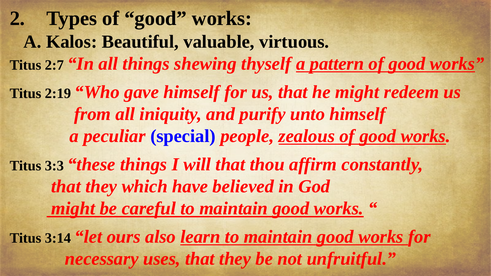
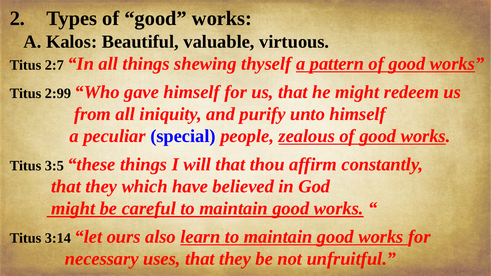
2:19: 2:19 -> 2:99 (58, 93)
3:3: 3:3 -> 3:5 (54, 166)
